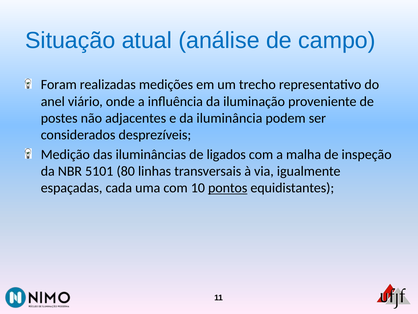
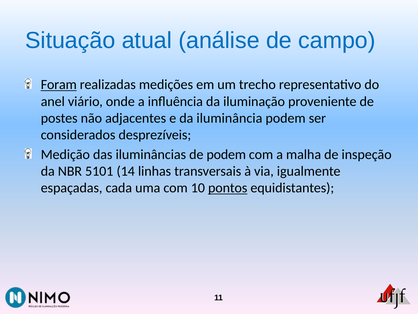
Foram underline: none -> present (59, 85)
de ligados: ligados -> podem (226, 154)
80: 80 -> 14 (126, 171)
